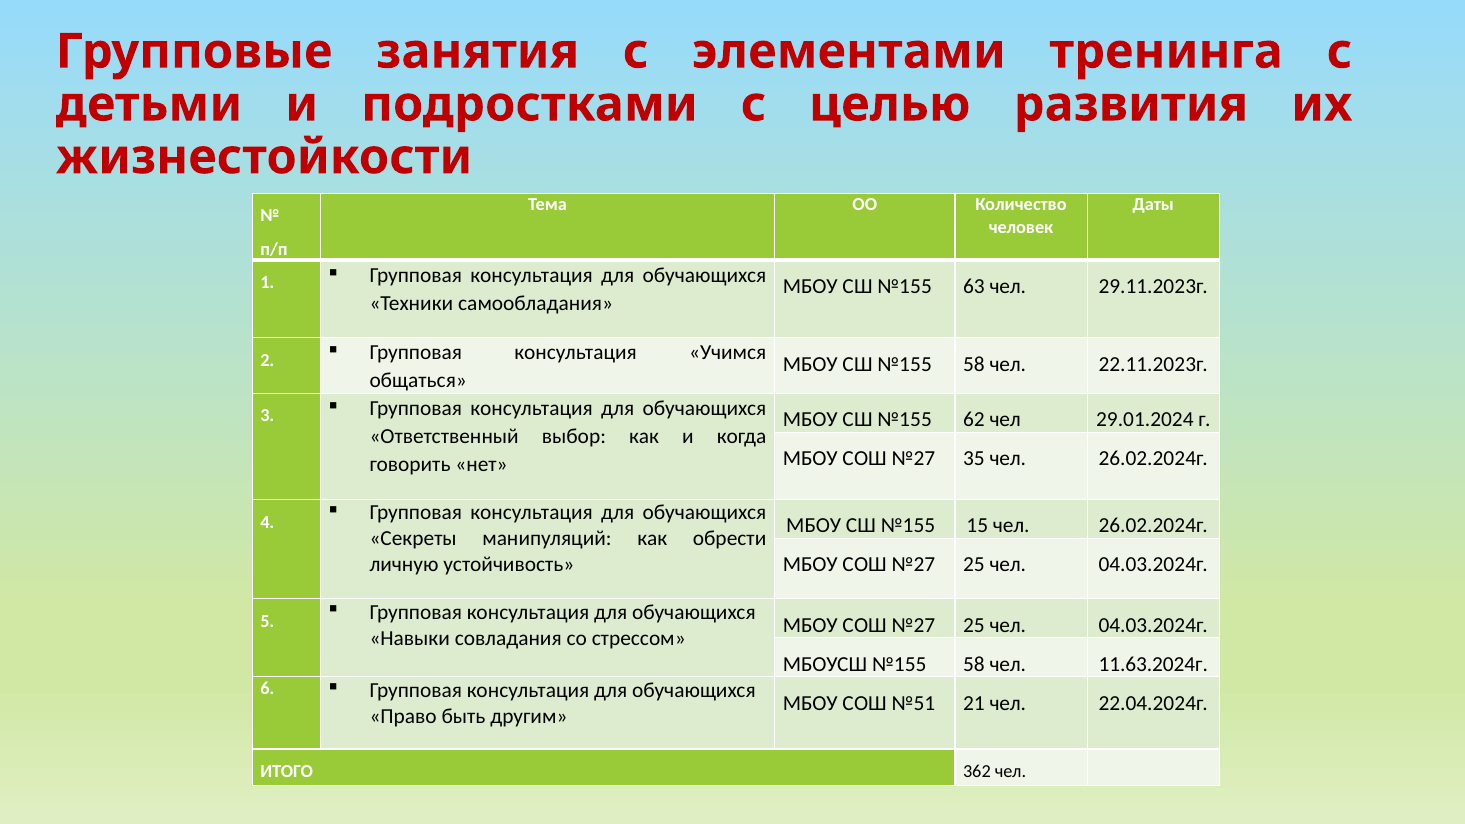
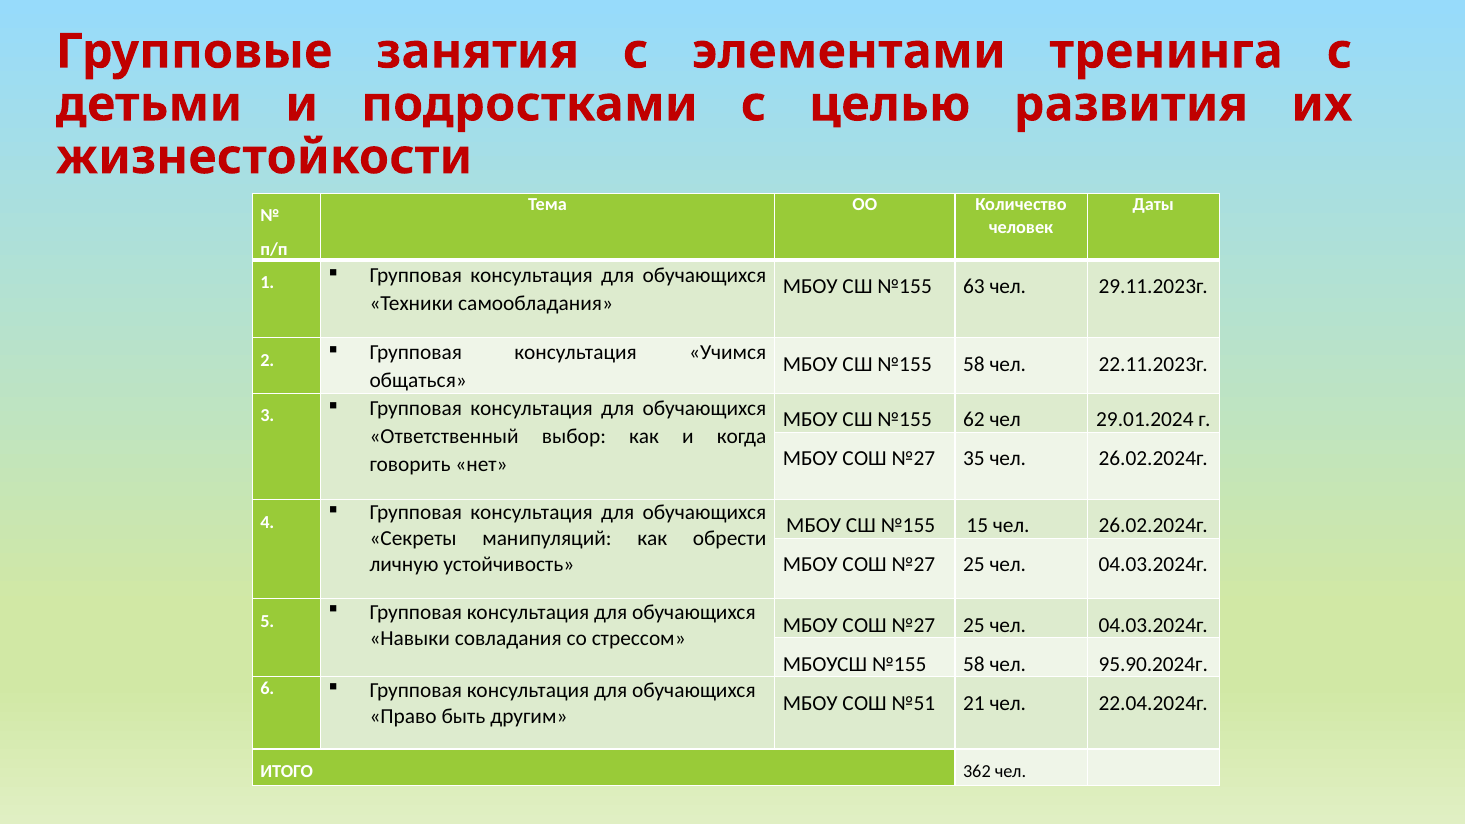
11.63.2024г: 11.63.2024г -> 95.90.2024г (1153, 664)
